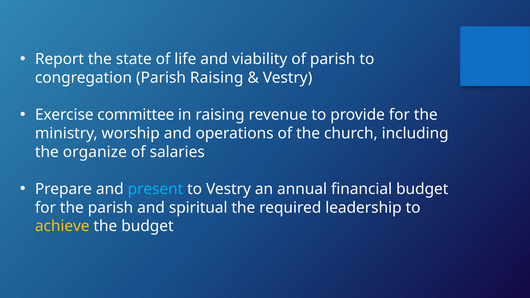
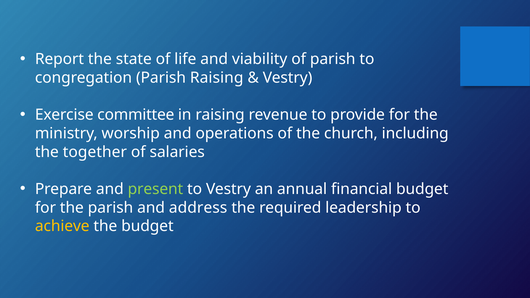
organize: organize -> together (95, 152)
present colour: light blue -> light green (155, 189)
spiritual: spiritual -> address (198, 208)
